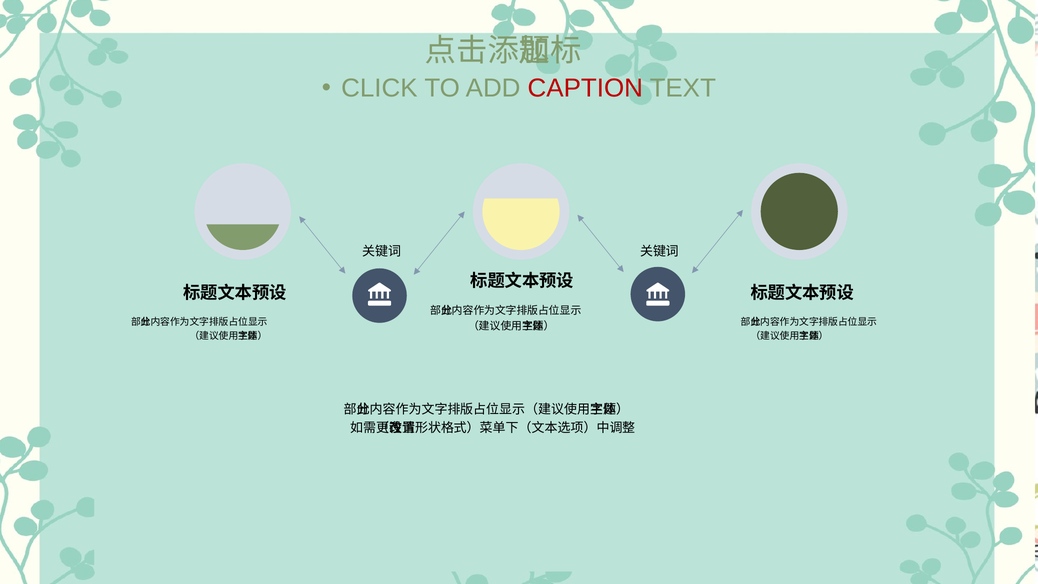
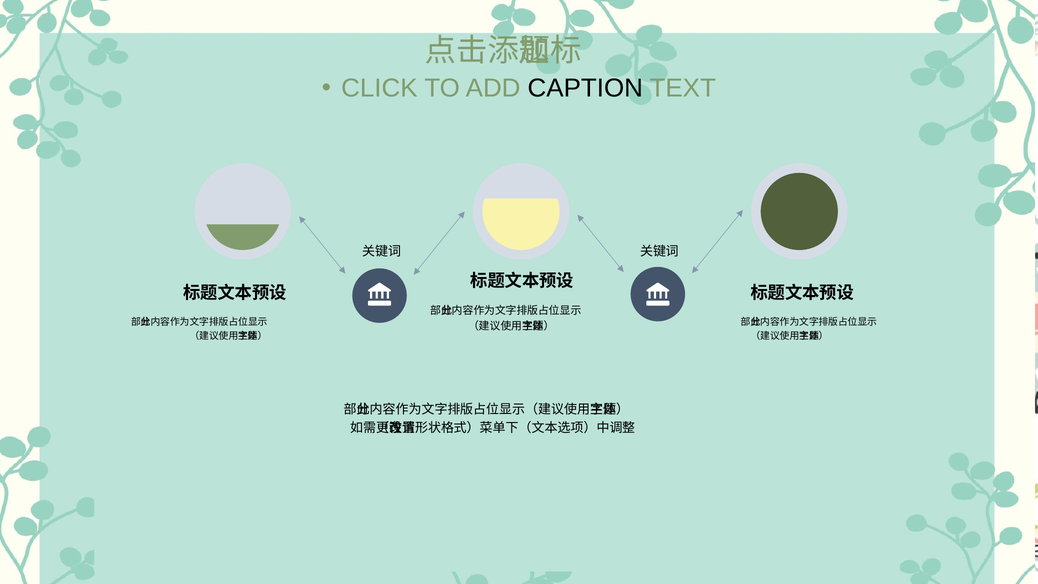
CAPTION colour: red -> black (585, 88)
